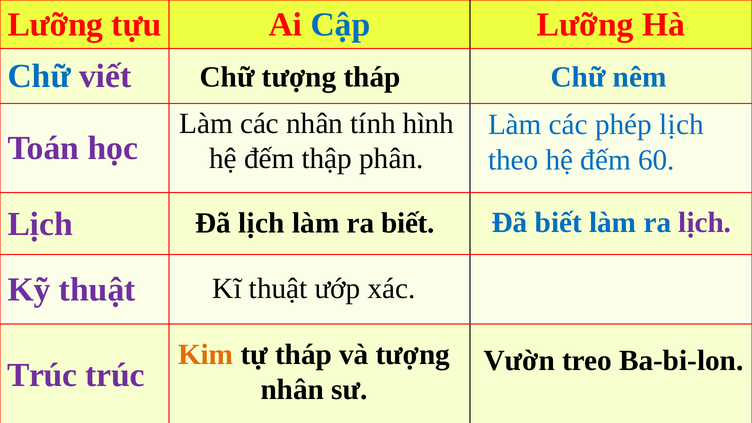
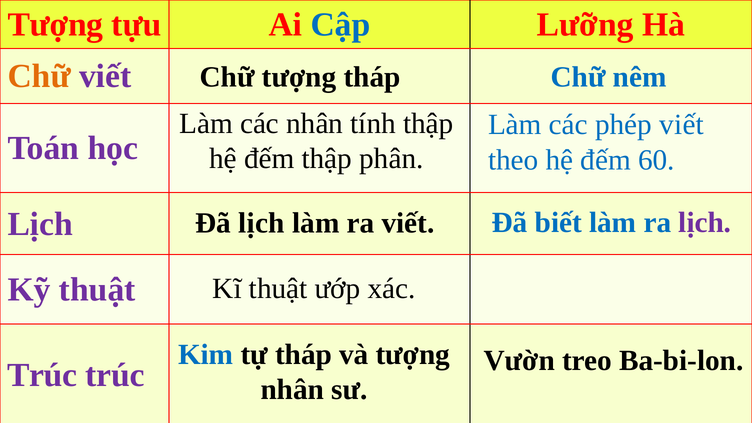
Lưỡng: Lưỡng -> Tượng (55, 25)
Chữ colour: blue -> orange (39, 76)
tính hình: hình -> thập (428, 123)
phép lịch: lịch -> viết (682, 125)
ra biết: biết -> viết (408, 223)
Kim colour: orange -> blue (206, 354)
